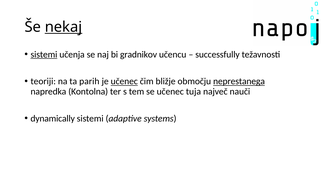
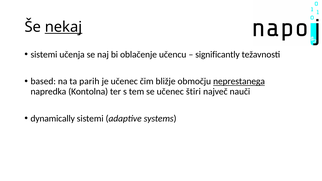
sistemi underline: present -> none (44, 54)
gradnikov: gradnikov -> oblačenje (139, 54)
successfully: successfully -> significantly (218, 54)
teoriji: teoriji -> based (43, 81)
učenec underline: present -> none (124, 81)
tuja: tuja -> štiri (193, 92)
